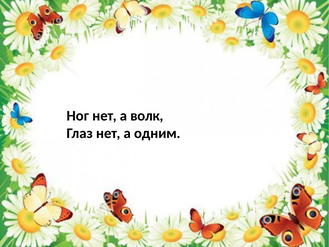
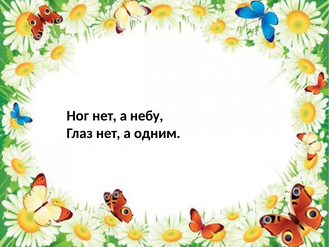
волк: волк -> небу (147, 116)
